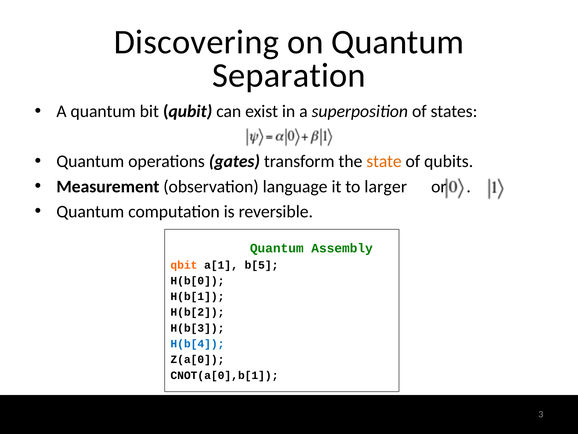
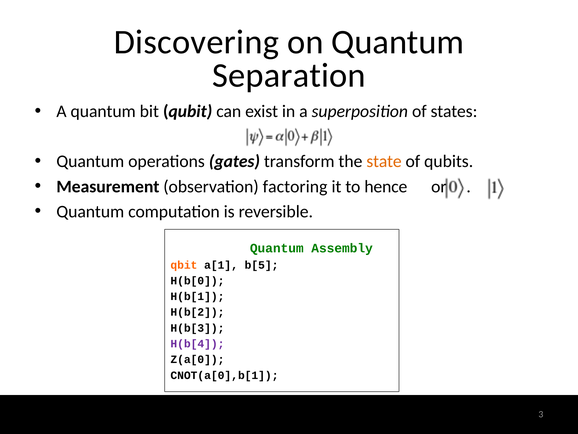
language: language -> factoring (295, 186)
larger: larger -> hence (386, 186)
H(b[4 colour: blue -> purple (197, 343)
